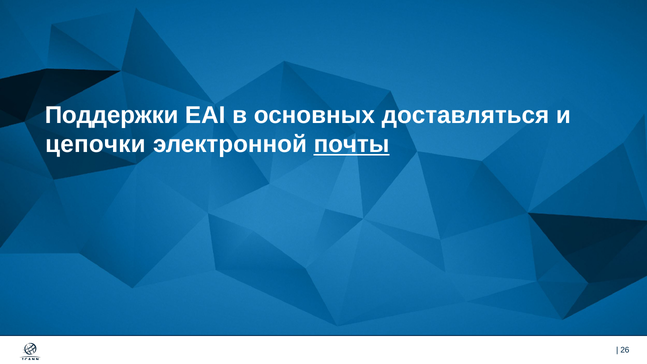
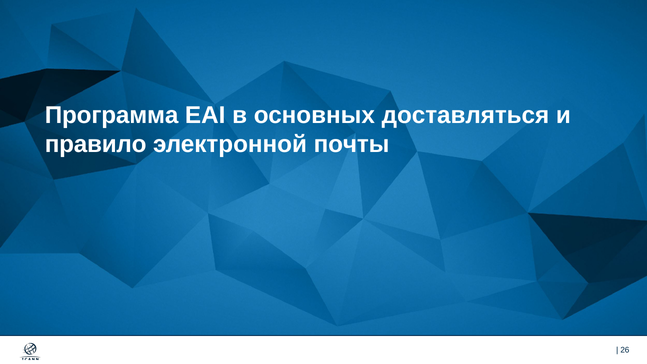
Поддержки: Поддержки -> Программа (112, 115)
цепочки: цепочки -> правило (96, 144)
почты underline: present -> none (352, 144)
